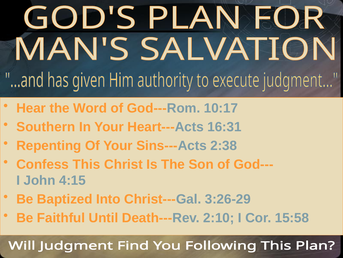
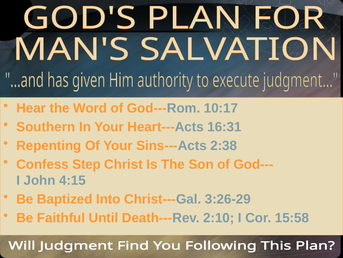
This: This -> Step (87, 164)
